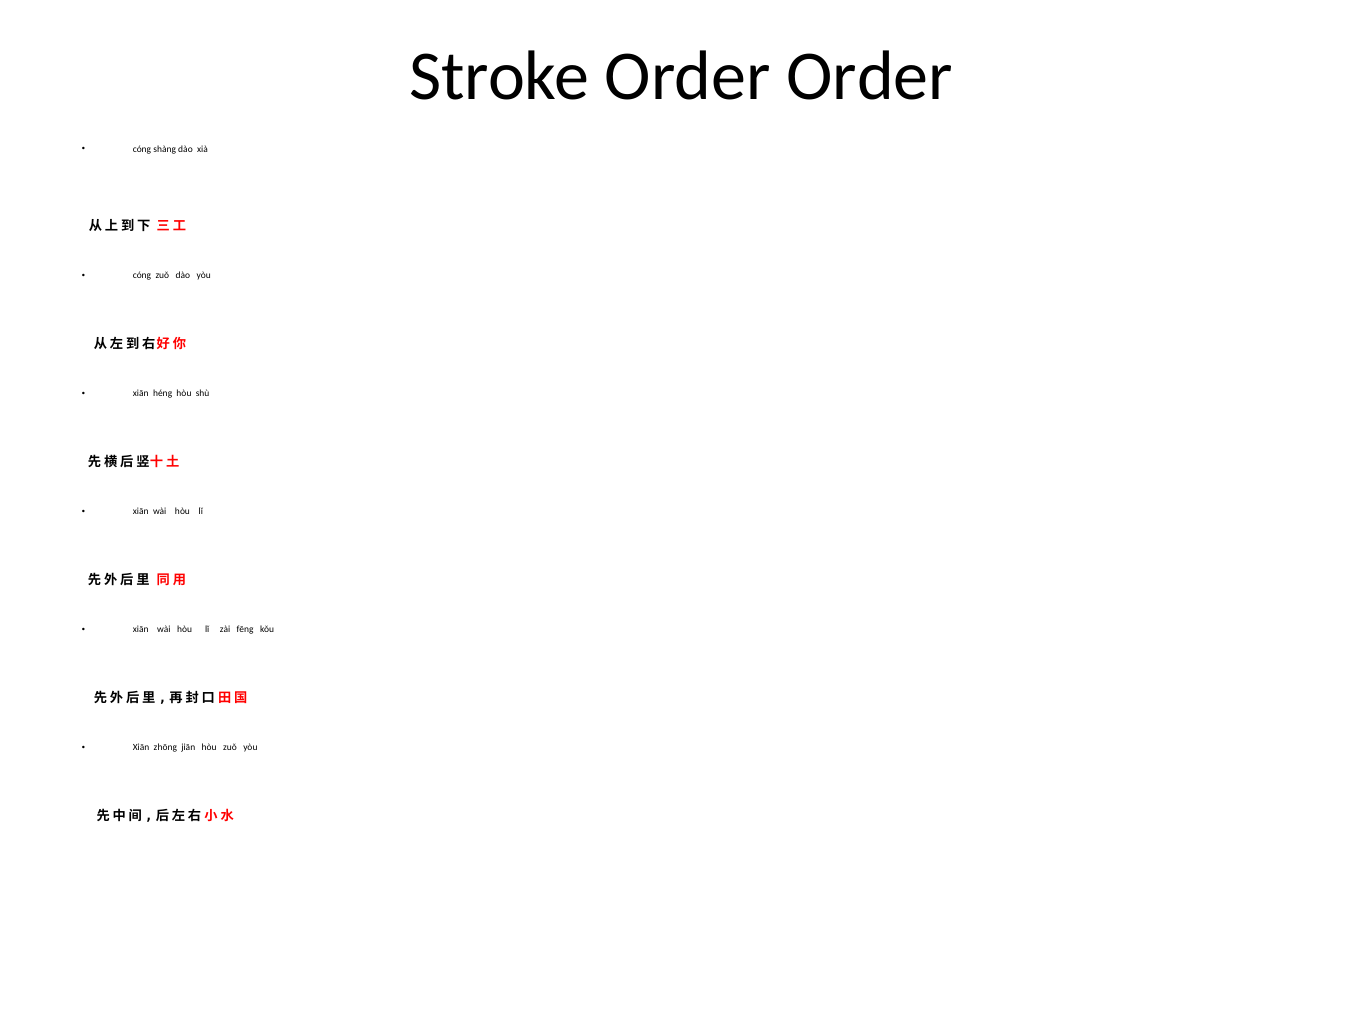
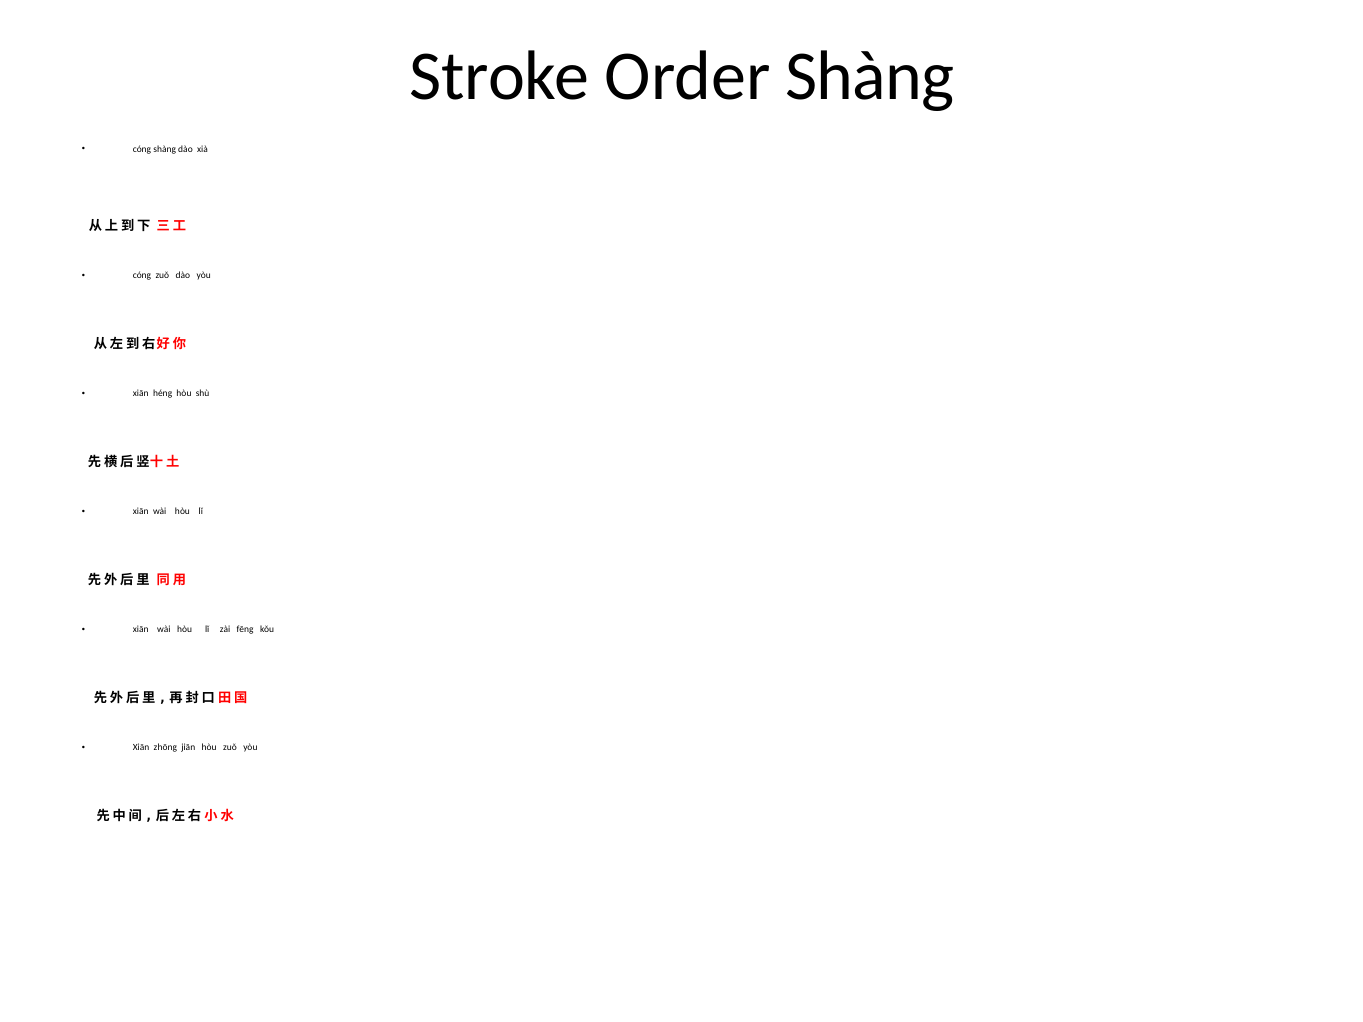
Order Order: Order -> Shàng (870, 76)
